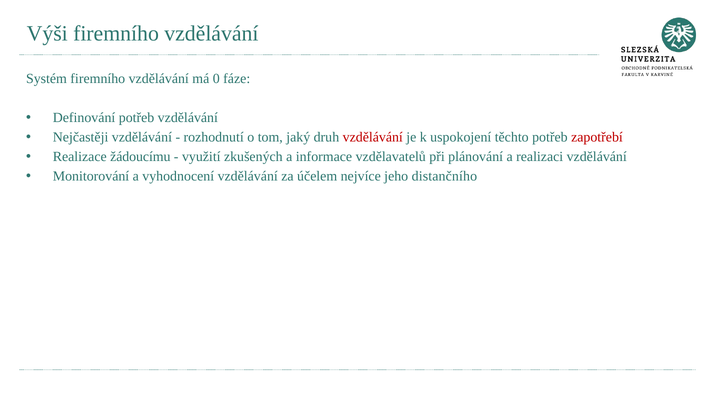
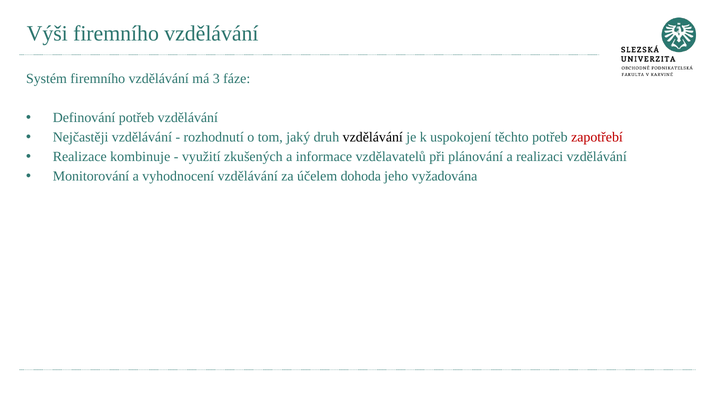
0: 0 -> 3 (216, 79)
vzdělávání colour: red -> black (373, 137)
žádoucímu: žádoucímu -> kombinuje (140, 157)
nejvíce: nejvíce -> dohoda (361, 176)
distančního: distančního -> vyžadována (445, 176)
